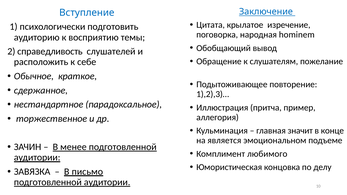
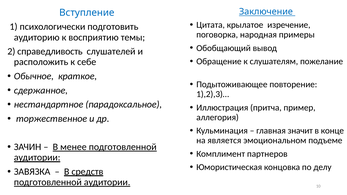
hominem: hominem -> примеры (297, 35)
любимого: любимого -> партнеров (267, 154)
письмо: письмо -> средств (87, 172)
